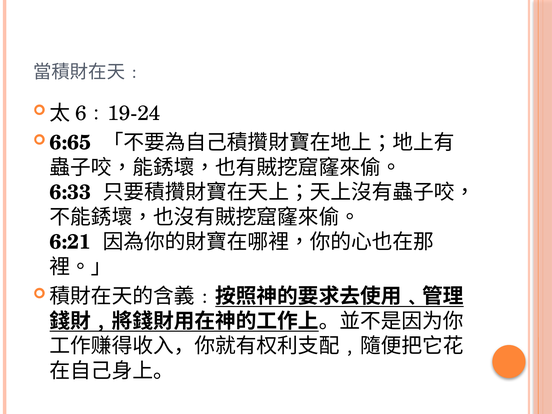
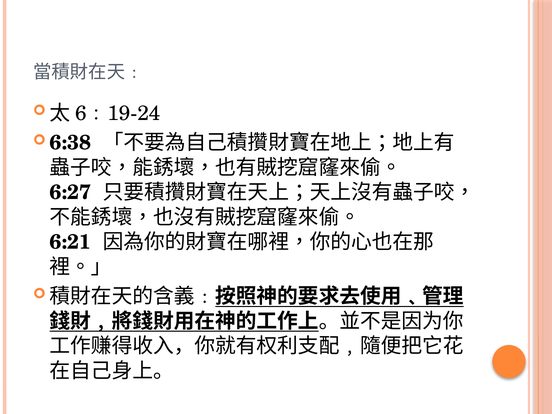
6:65: 6:65 -> 6:38 (70, 143)
6:33: 6:33 -> 6:27 (70, 192)
